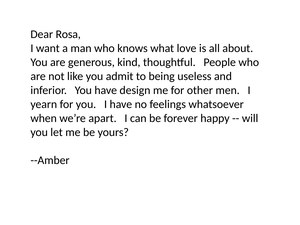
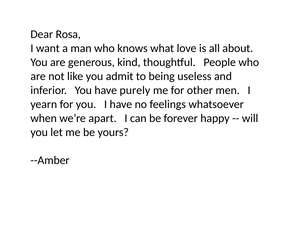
design: design -> purely (135, 90)
